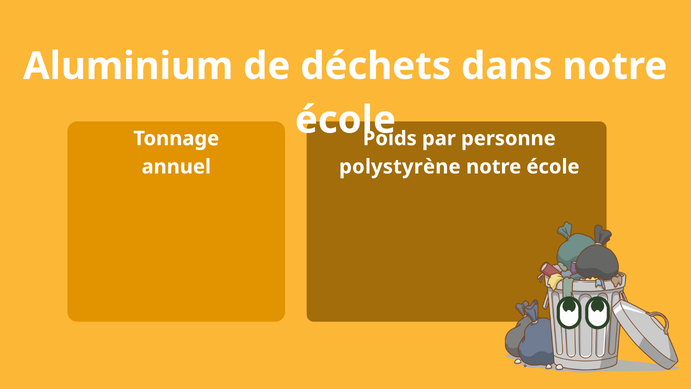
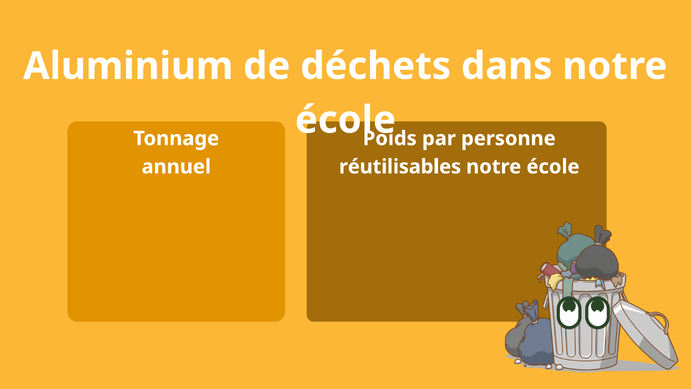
polystyrène: polystyrène -> réutilisables (400, 167)
